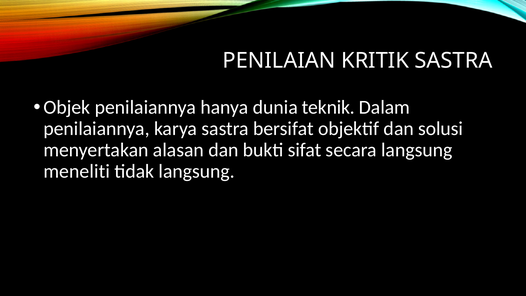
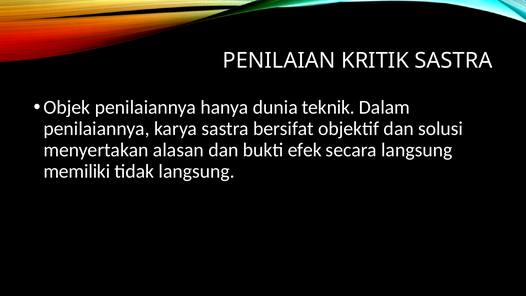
sifat: sifat -> efek (305, 150)
meneliti: meneliti -> memiliki (77, 171)
